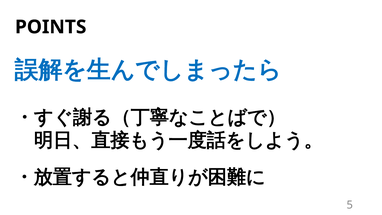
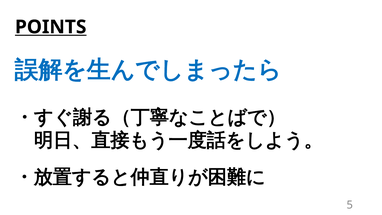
POINTS underline: none -> present (51, 27)
